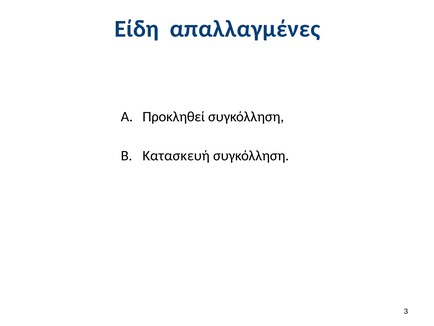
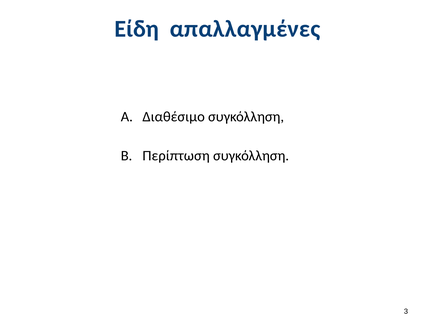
Προκληθεί: Προκληθεί -> Διαθέσιμο (174, 117)
Κατασκευή: Κατασκευή -> Περίπτωση (176, 156)
